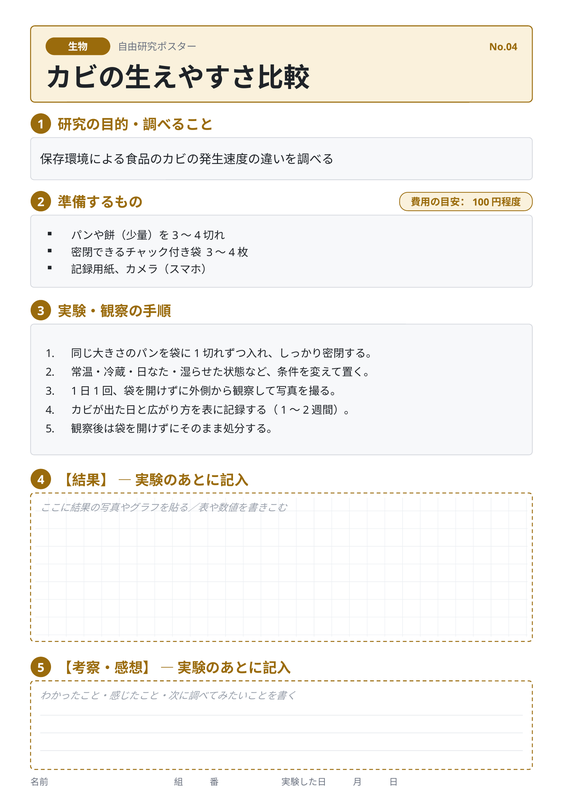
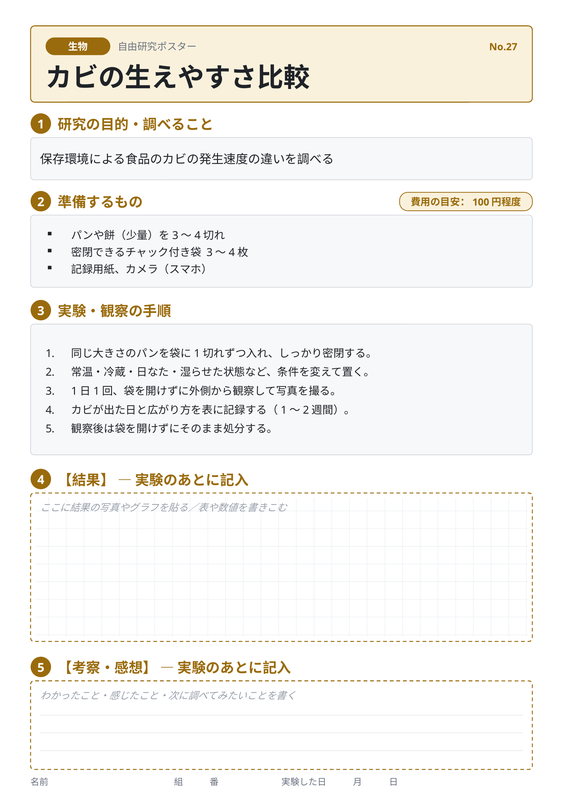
No.04: No.04 -> No.27 (503, 47)
